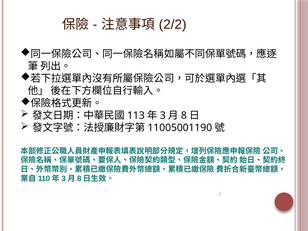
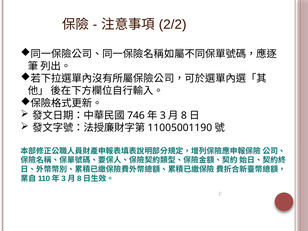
113: 113 -> 746 (136, 115)
